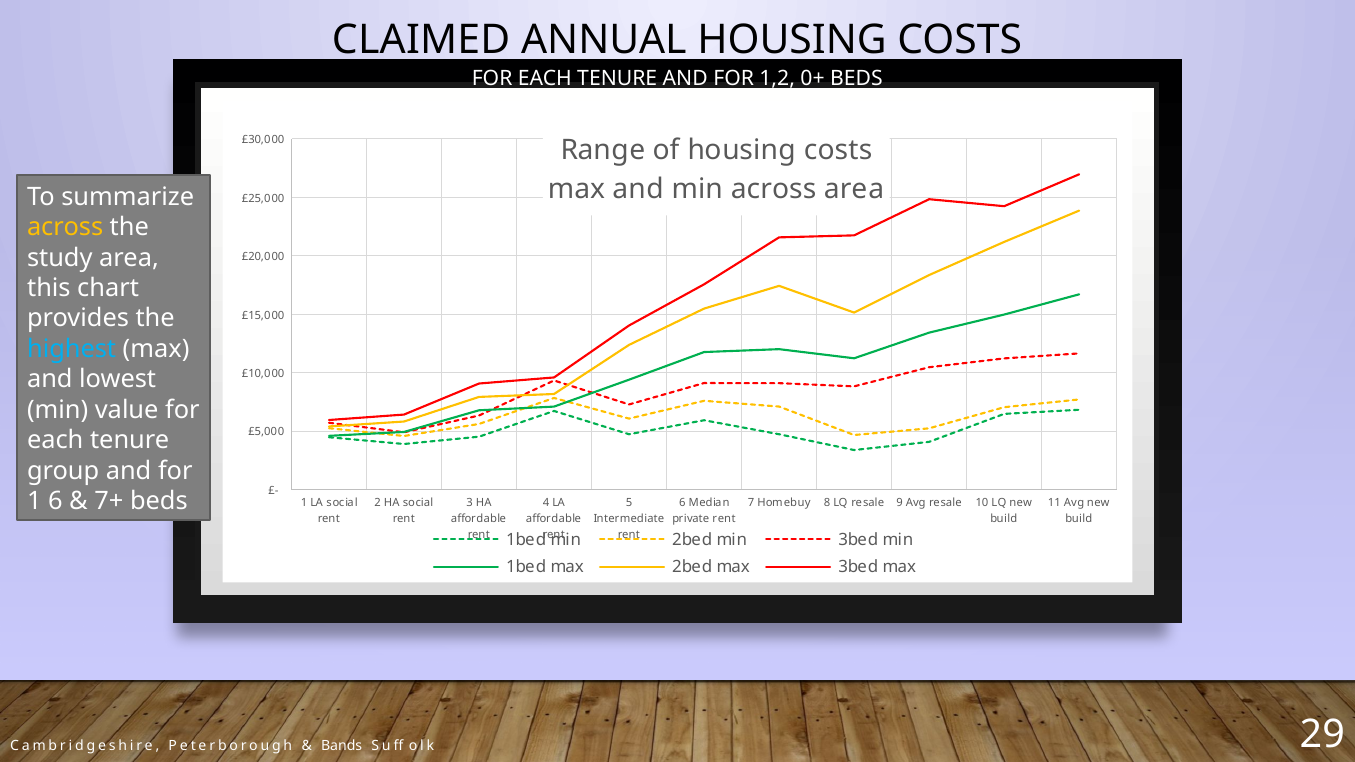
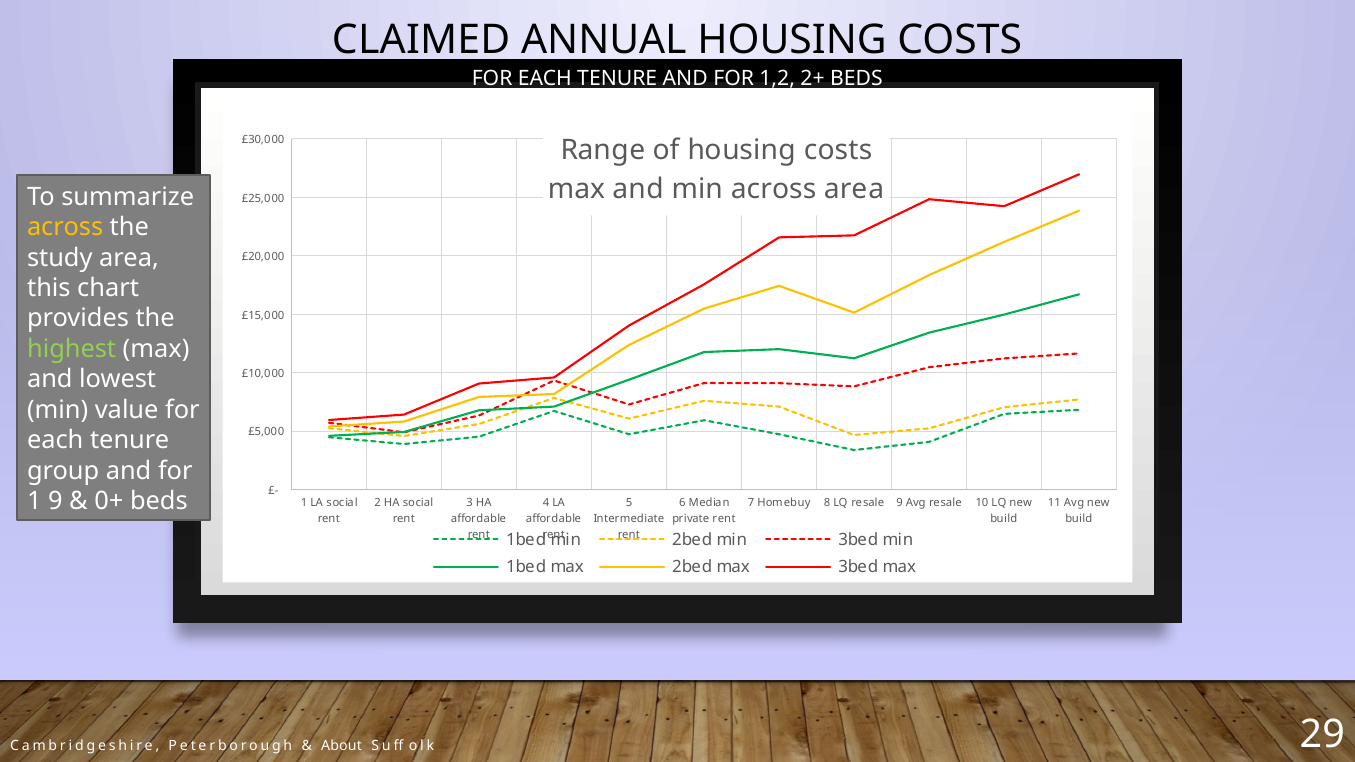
0+: 0+ -> 2+ (813, 78)
highest colour: light blue -> light green (72, 349)
1 6: 6 -> 9 (55, 502)
7+: 7+ -> 0+ (109, 502)
Bands: Bands -> About (342, 746)
